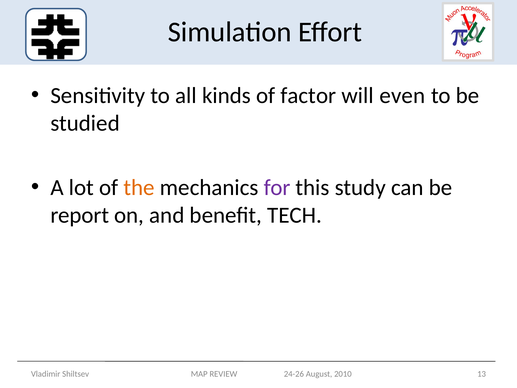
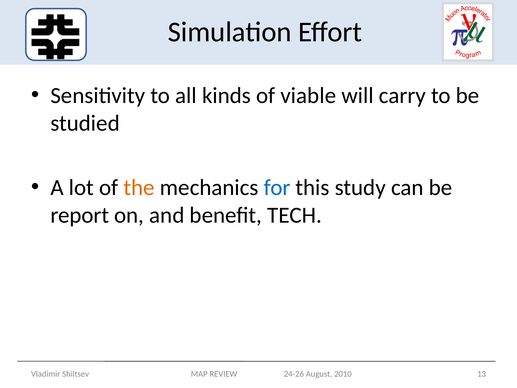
factor: factor -> viable (308, 96)
even: even -> carry (402, 96)
for colour: purple -> blue (277, 187)
